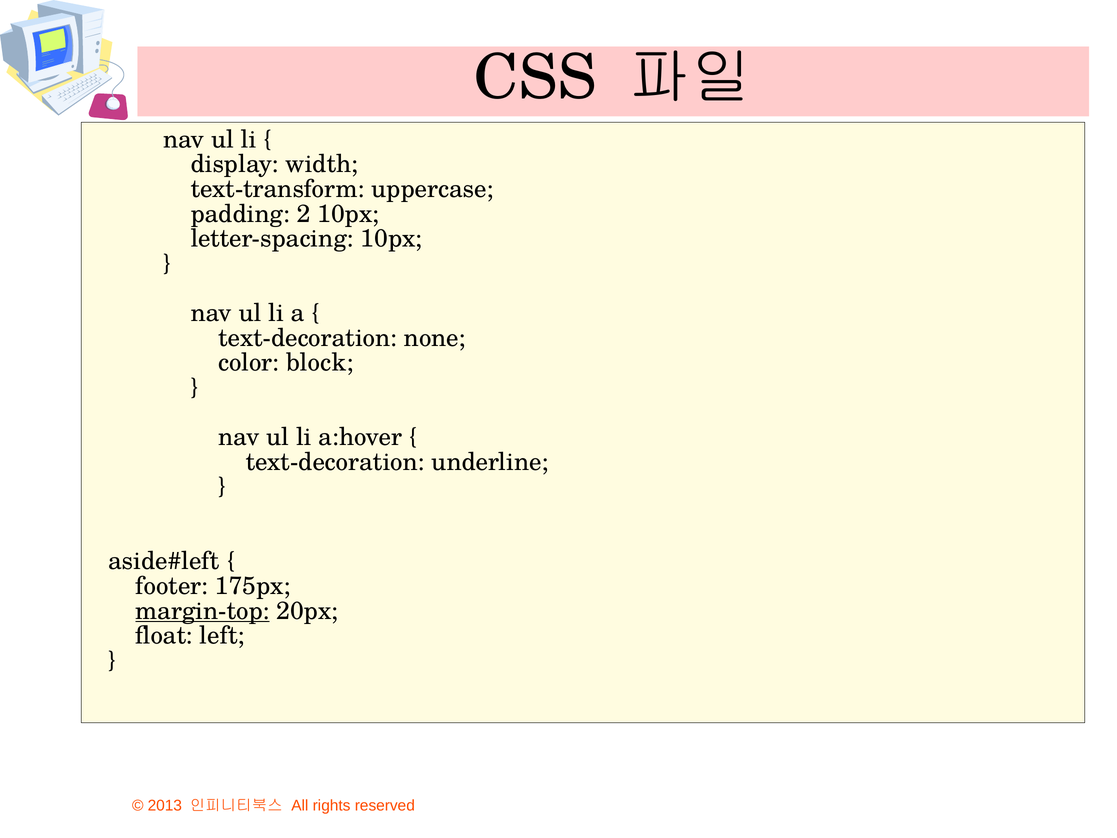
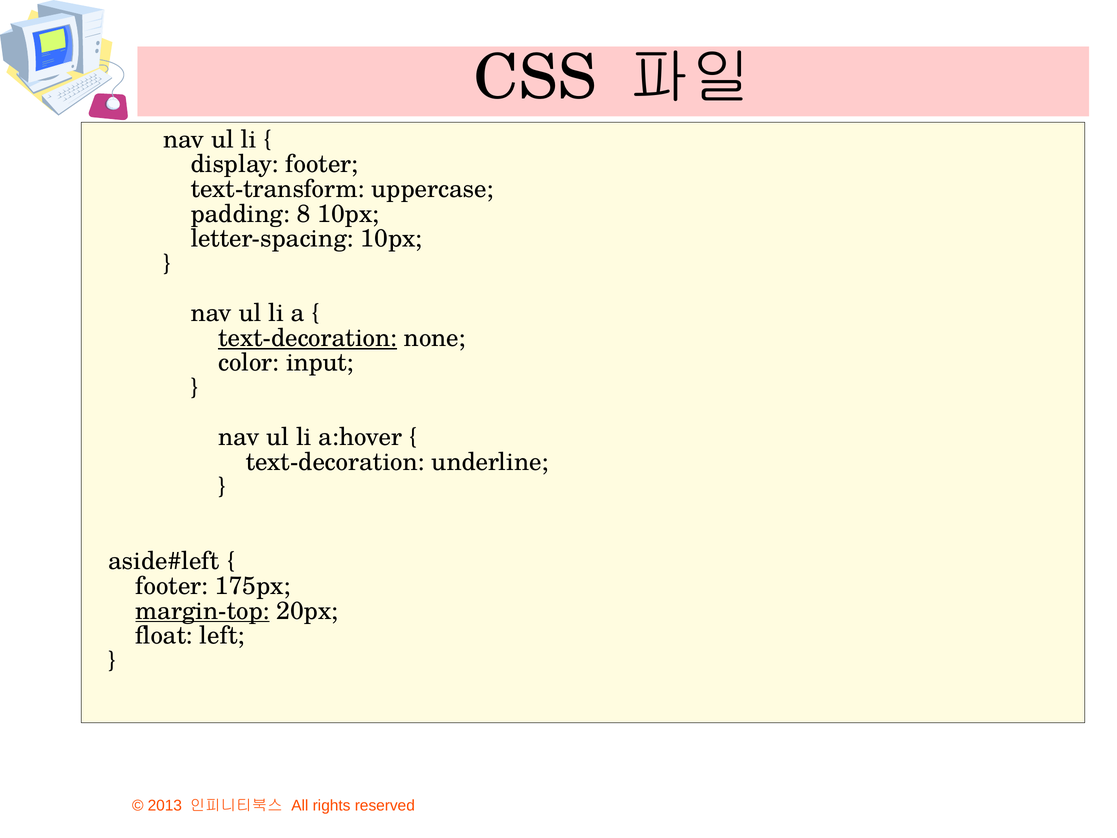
display width: width -> footer (322, 164)
2: 2 -> 8 (304, 214)
text-decoration underline: none -> present (308, 338)
block: block -> input (320, 363)
